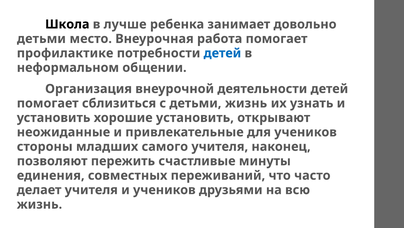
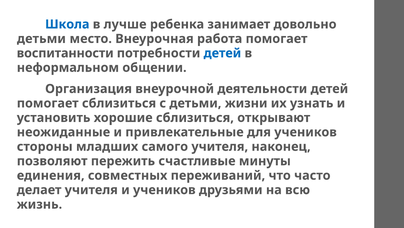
Школа colour: black -> blue (67, 24)
профилактике: профилактике -> воспитанности (65, 53)
детьми жизнь: жизнь -> жизни (246, 103)
хорошие установить: установить -> сблизиться (195, 117)
